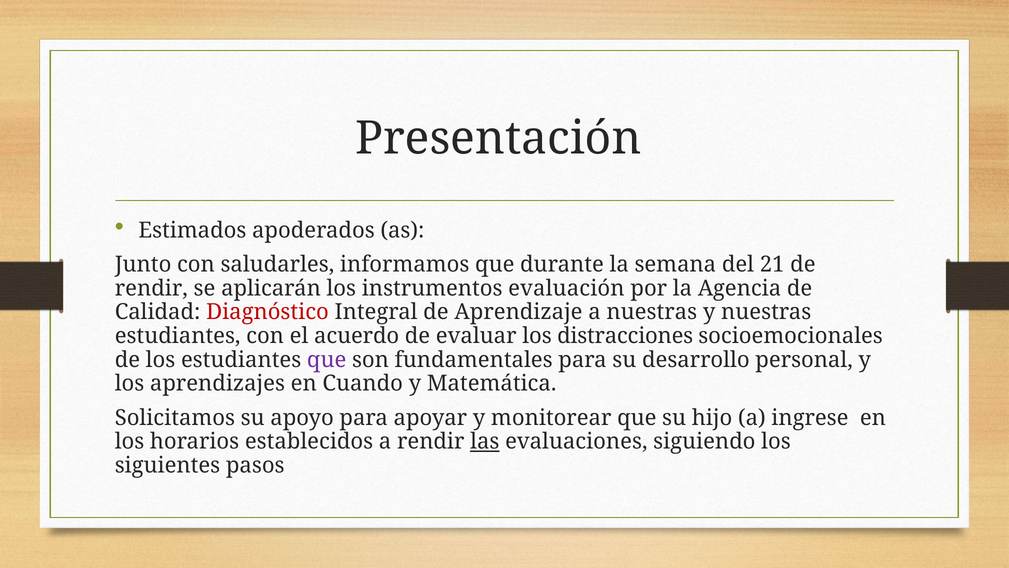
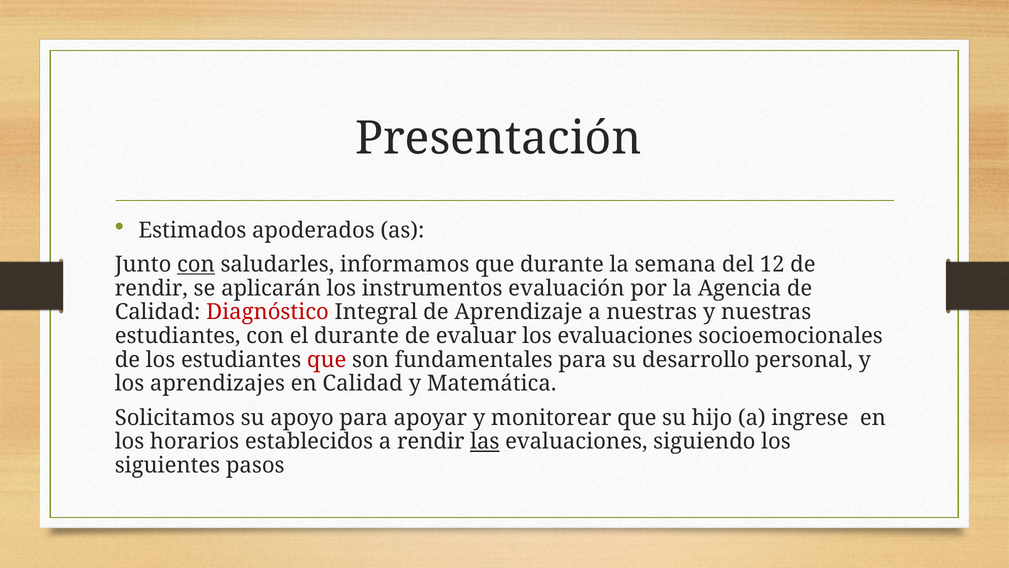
con underline: none -> present (196, 264)
21: 21 -> 12 (772, 264)
el acuerdo: acuerdo -> durante (357, 336)
los distracciones: distracciones -> evaluaciones (625, 336)
que colour: purple -> red (327, 360)
en Cuando: Cuando -> Calidad (363, 383)
